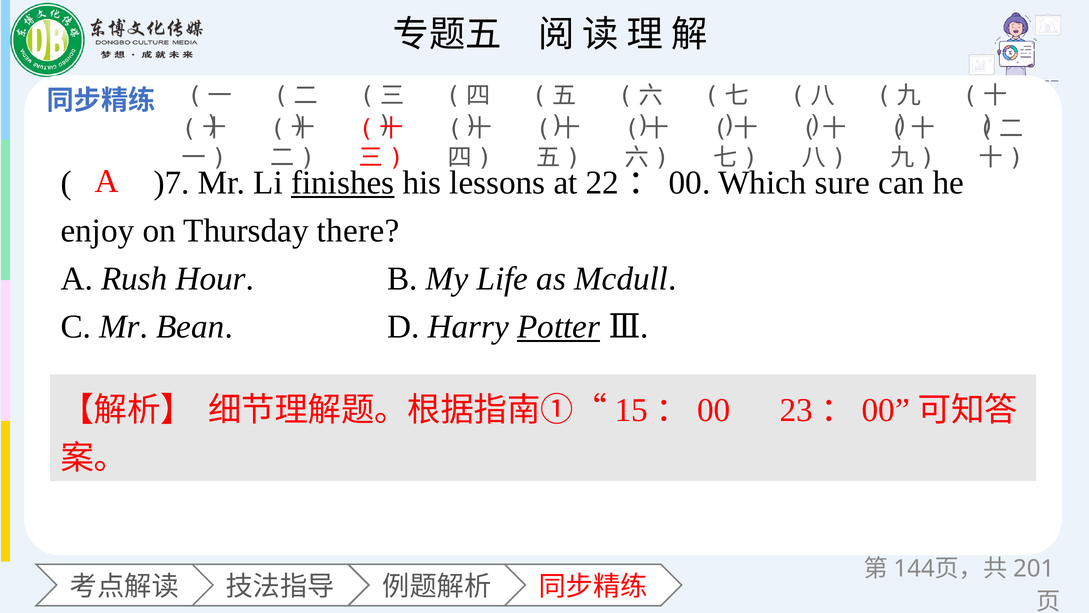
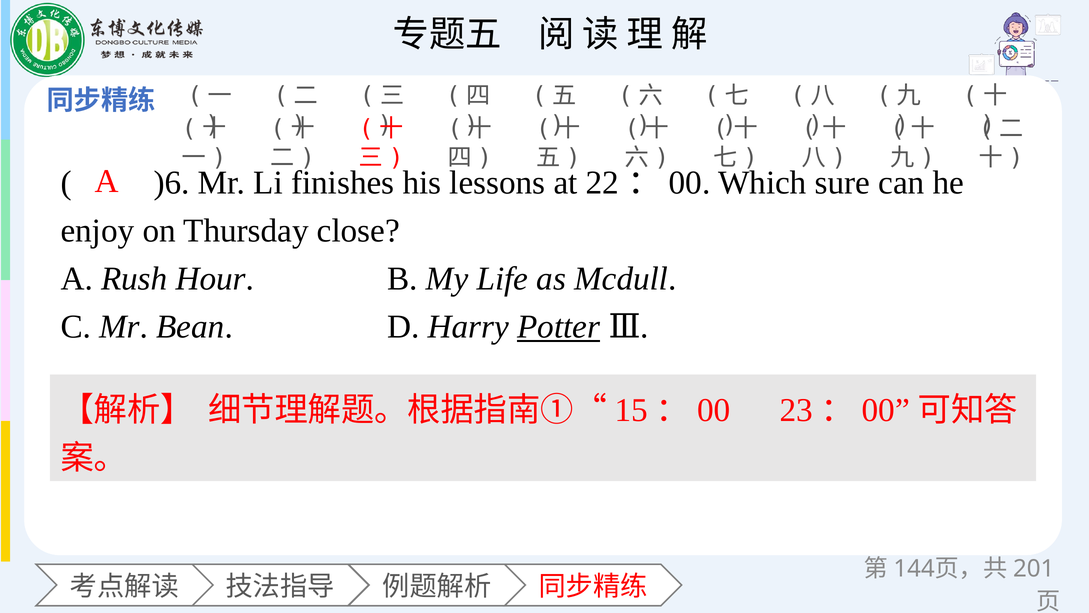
)7: )7 -> )6 (172, 183)
finishes underline: present -> none (343, 183)
there: there -> close (358, 231)
